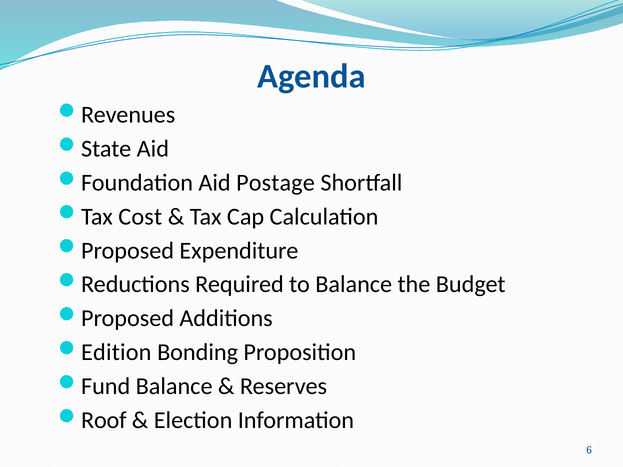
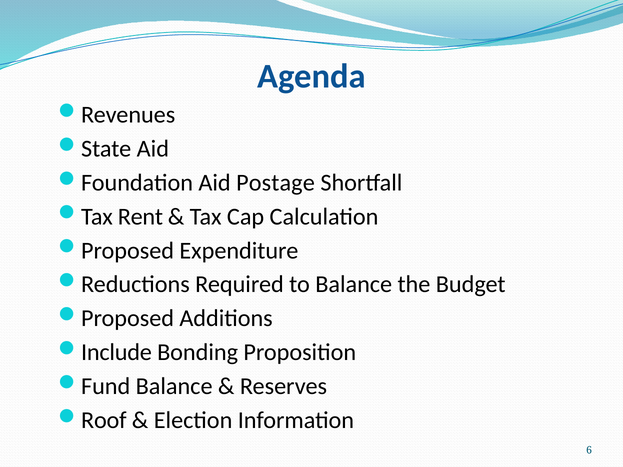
Cost: Cost -> Rent (140, 217)
Edition: Edition -> Include (116, 353)
